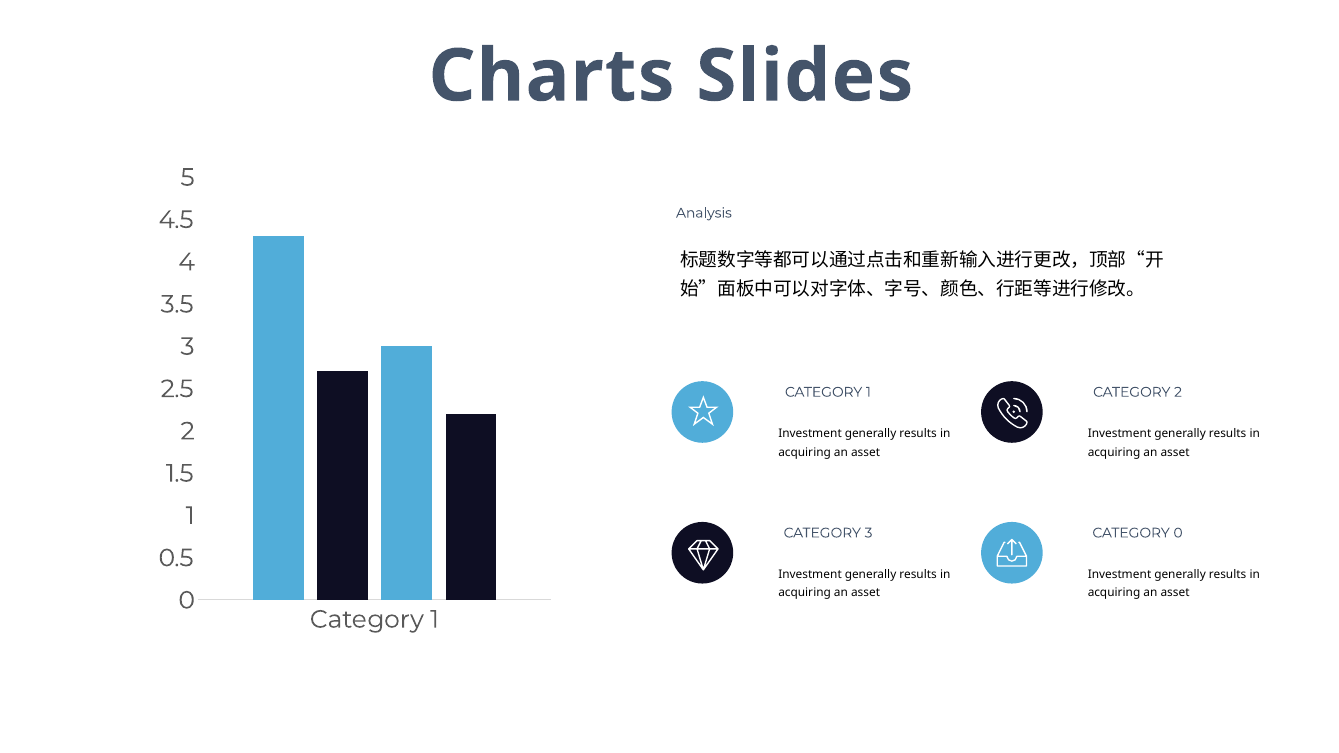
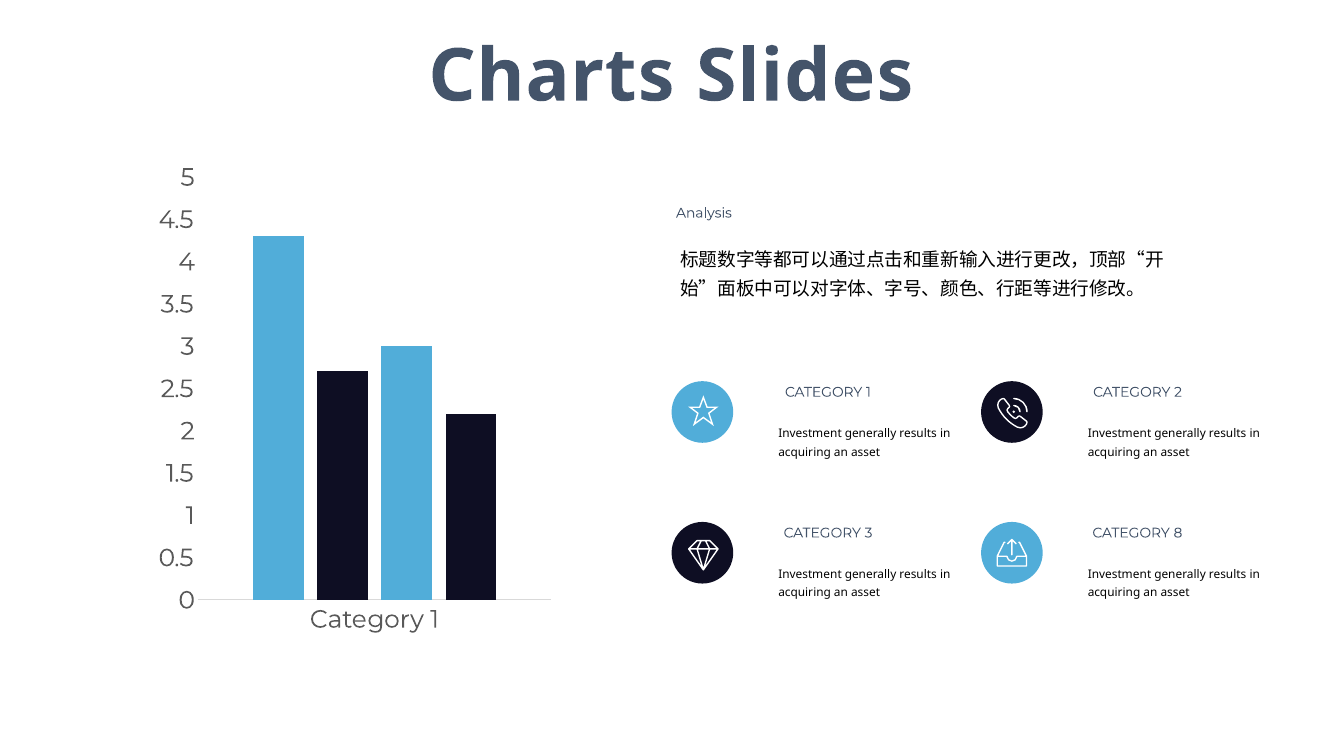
CATEGORY 0: 0 -> 8 (1178, 533)
